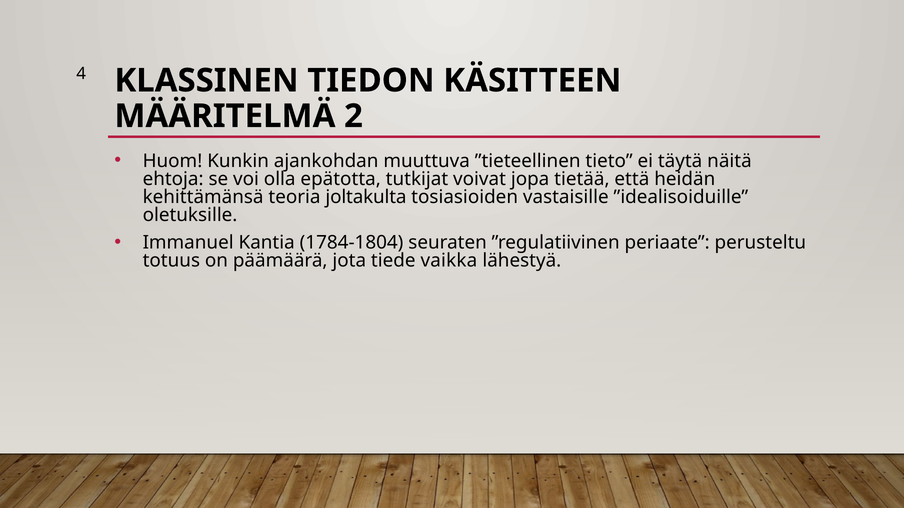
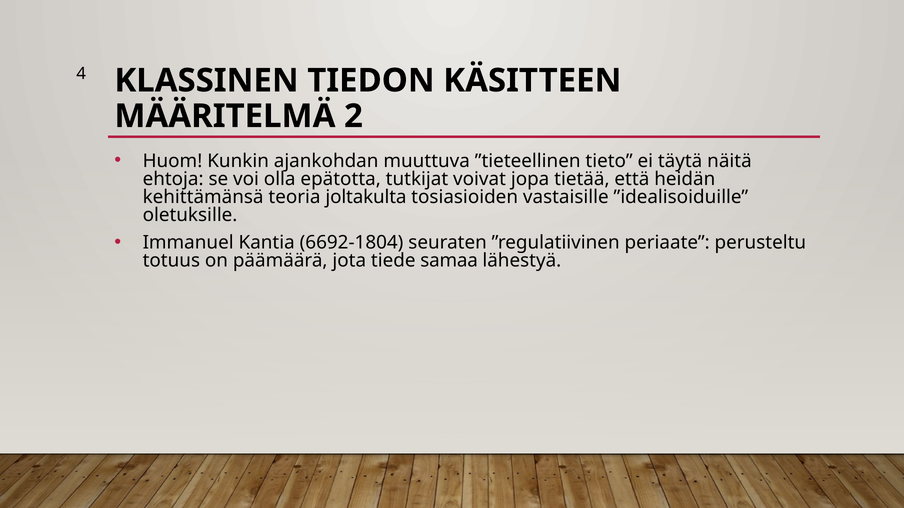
1784-1804: 1784-1804 -> 6692-1804 (352, 243)
vaikka: vaikka -> samaa (449, 261)
